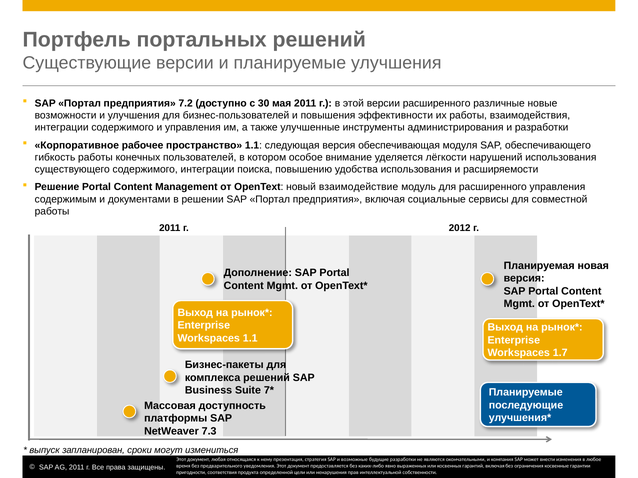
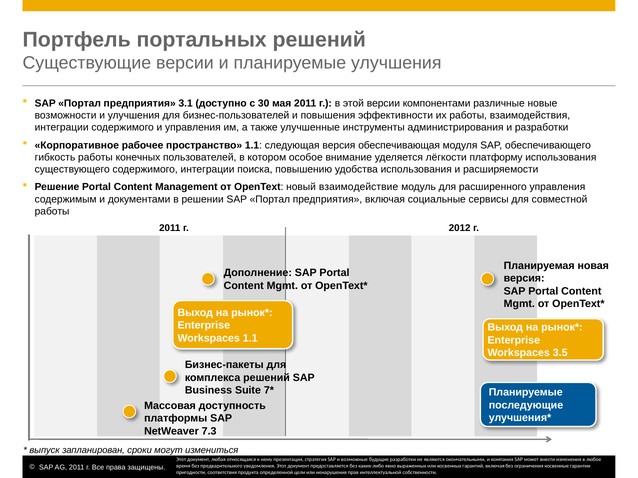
7.2: 7.2 -> 3.1 (186, 103)
версии расширенного: расширенного -> компонентами (437, 103)
нарушений: нарушений -> платформу (496, 158)
1.7: 1.7 -> 3.5 (560, 353)
